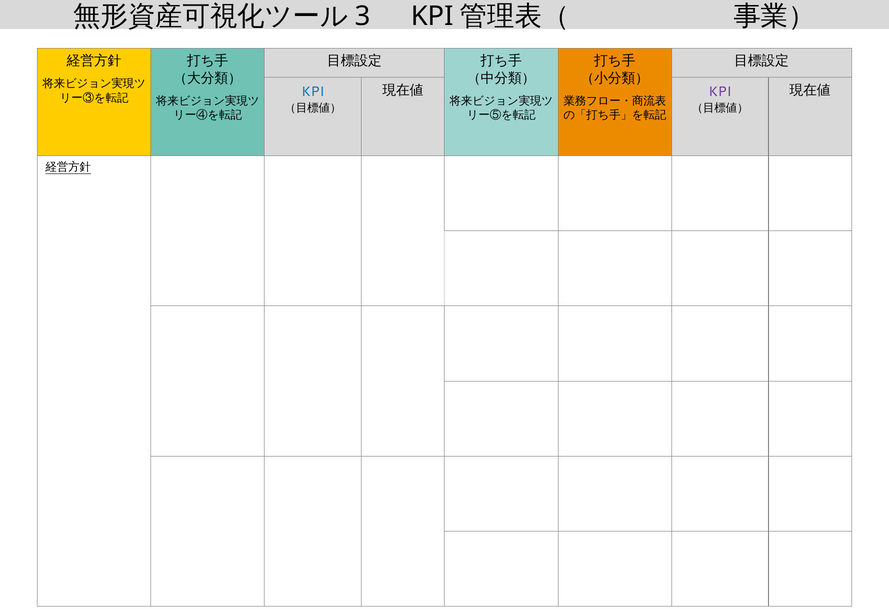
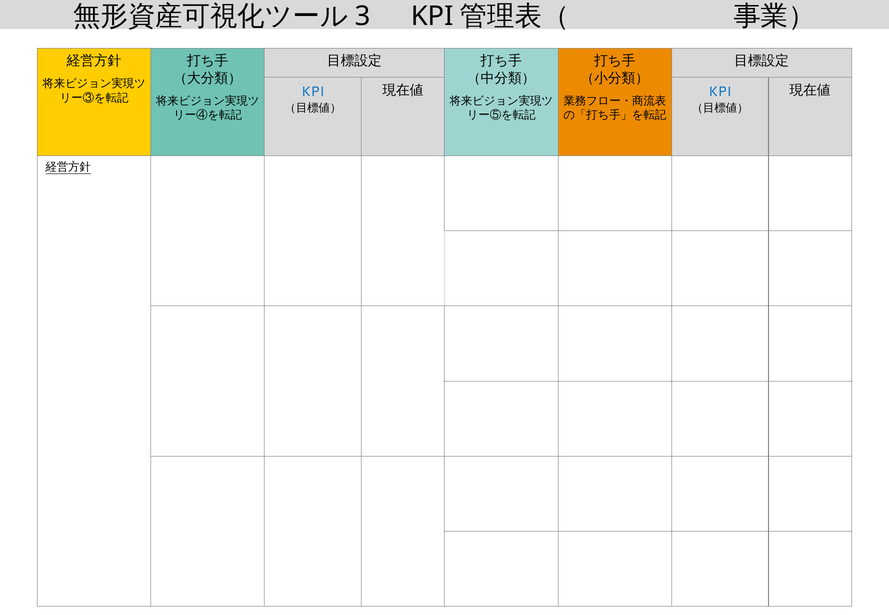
KPI colour: purple -> blue (720, 92)
